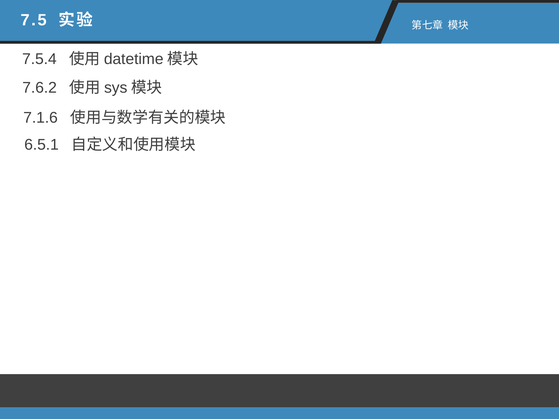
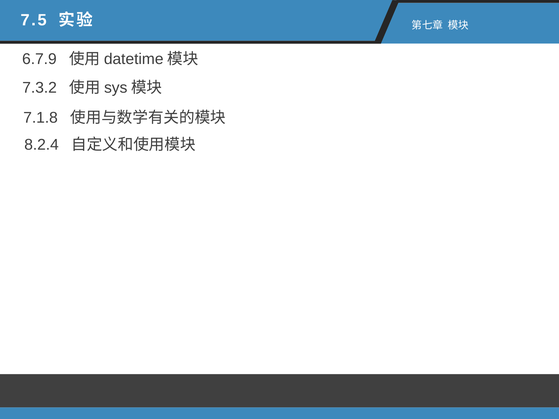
7.5.4: 7.5.4 -> 6.7.9 (39, 59)
7.6.2: 7.6.2 -> 7.3.2 (40, 88)
7.1.6: 7.1.6 -> 7.1.8 (41, 118)
6.5.1: 6.5.1 -> 8.2.4 (42, 145)
